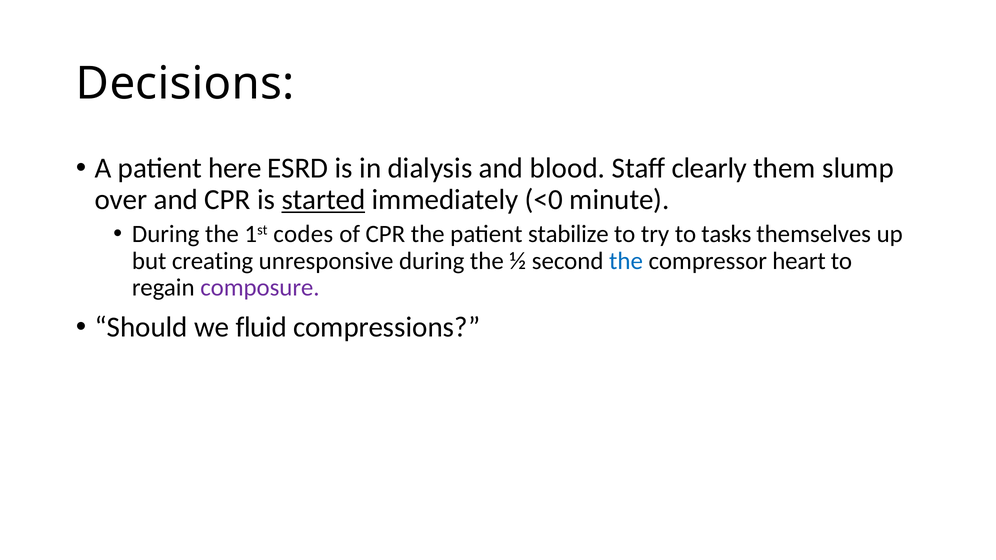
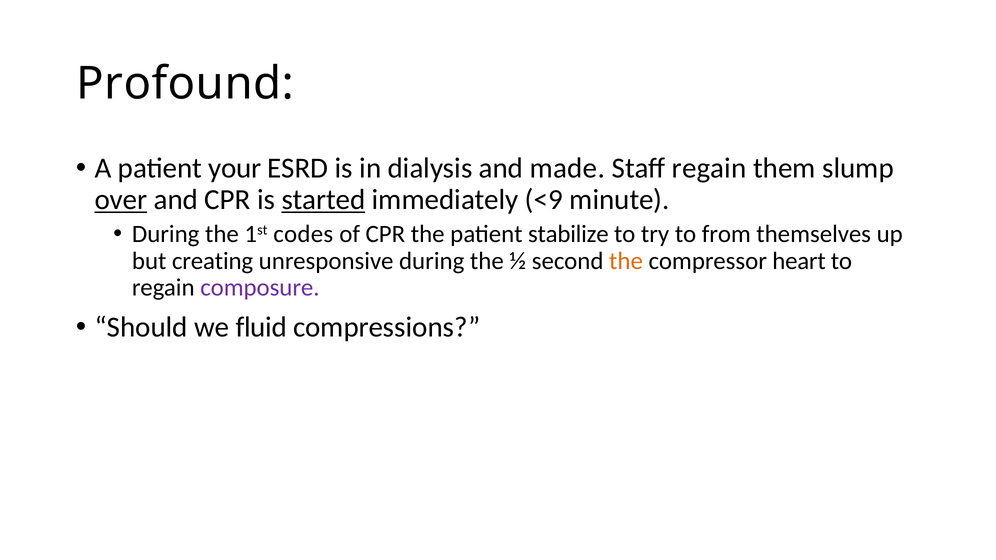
Decisions: Decisions -> Profound (185, 84)
here: here -> your (235, 168)
blood: blood -> made (567, 168)
Staff clearly: clearly -> regain (709, 168)
over underline: none -> present (121, 200)
<0: <0 -> <9 (544, 200)
tasks: tasks -> from (726, 234)
the colour: blue -> orange (626, 261)
